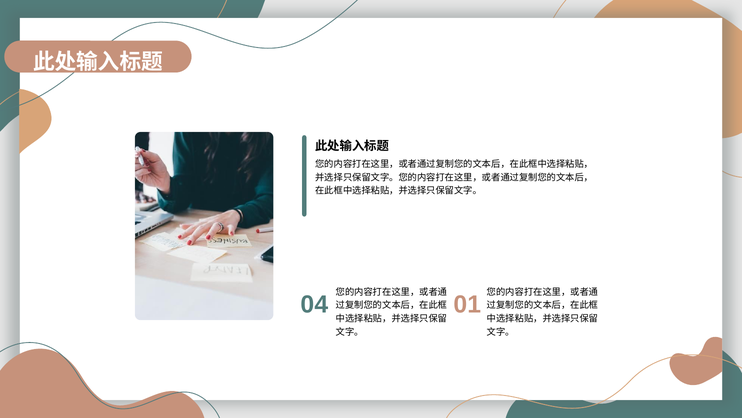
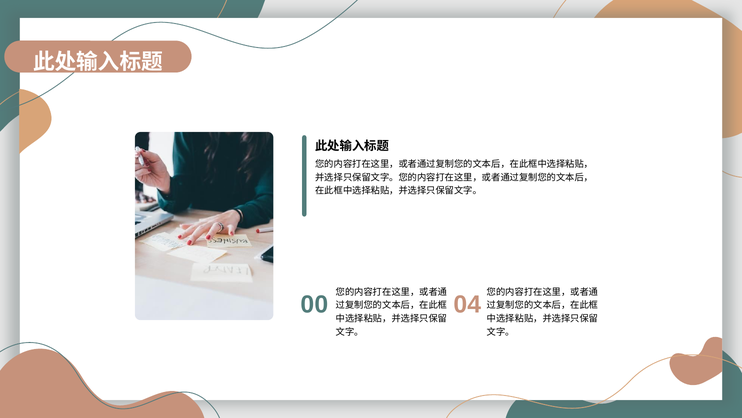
0 4: 4 -> 0 (321, 304)
1: 1 -> 4 (474, 304)
